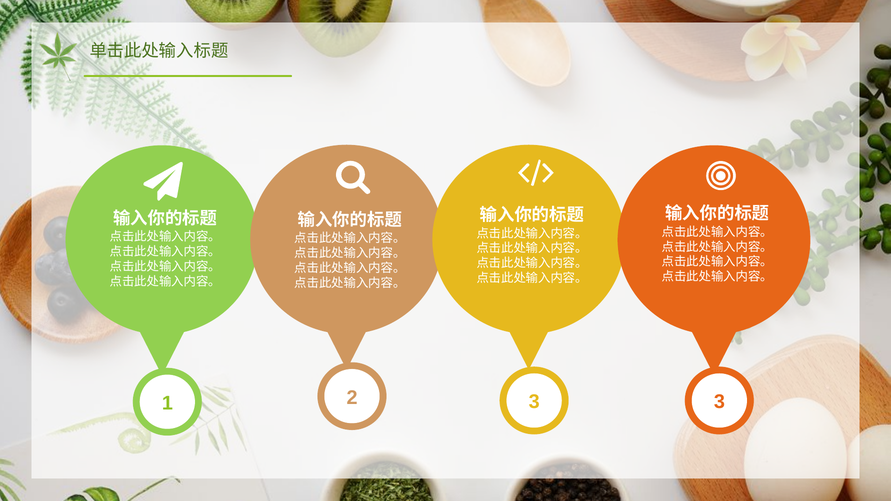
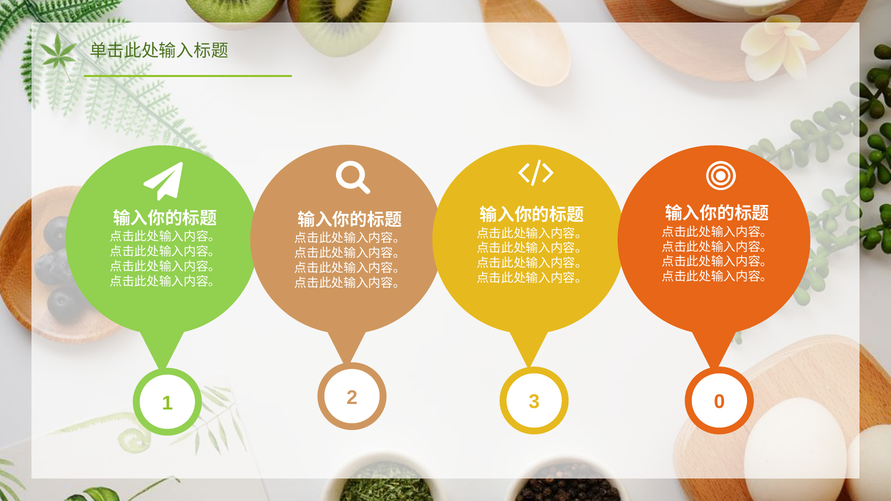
2 3: 3 -> 0 (719, 402)
